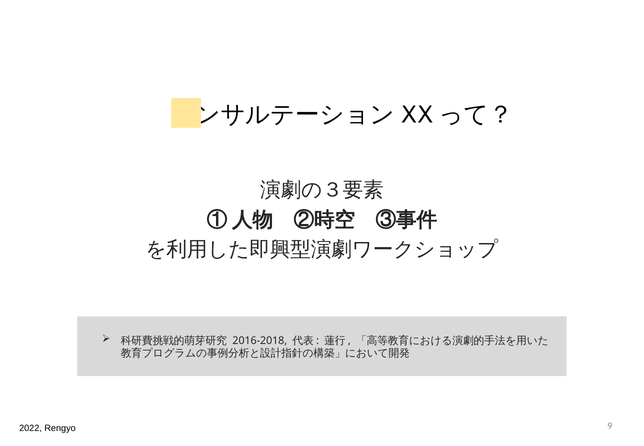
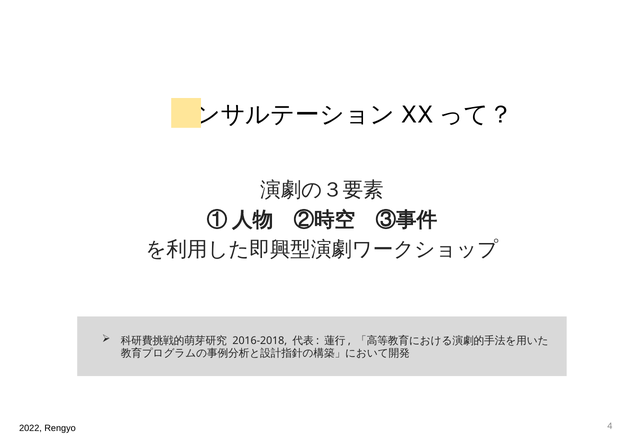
9: 9 -> 4 (610, 426)
